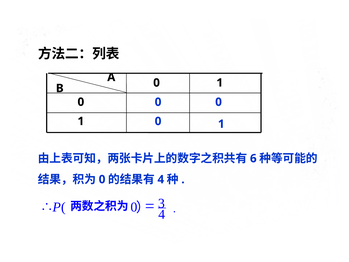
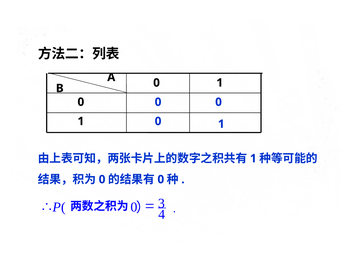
6: 6 -> 1 (253, 158)
4: 4 -> 0 (161, 179)
